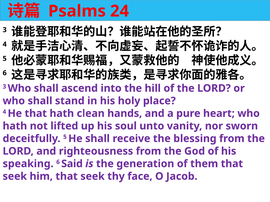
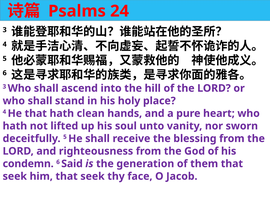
speaking: speaking -> condemn (28, 164)
